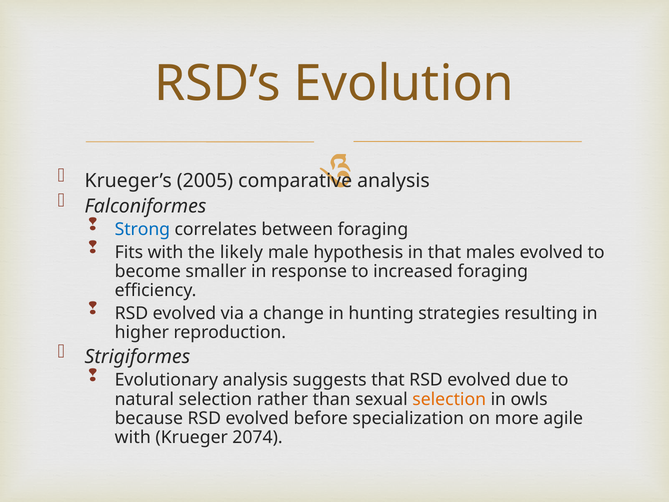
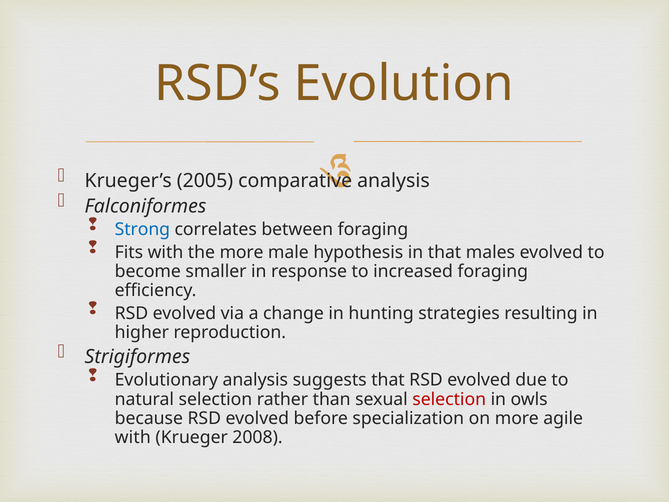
the likely: likely -> more (242, 252)
selection colour: orange -> red (449, 399)
2074: 2074 -> 2008 (257, 437)
